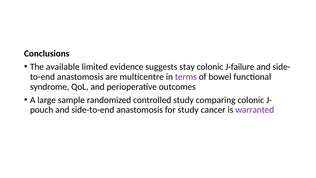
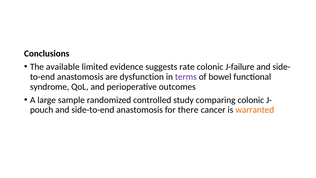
stay: stay -> rate (187, 67)
multicentre: multicentre -> dysfunction (142, 77)
for study: study -> there (188, 110)
warranted colour: purple -> orange (255, 110)
